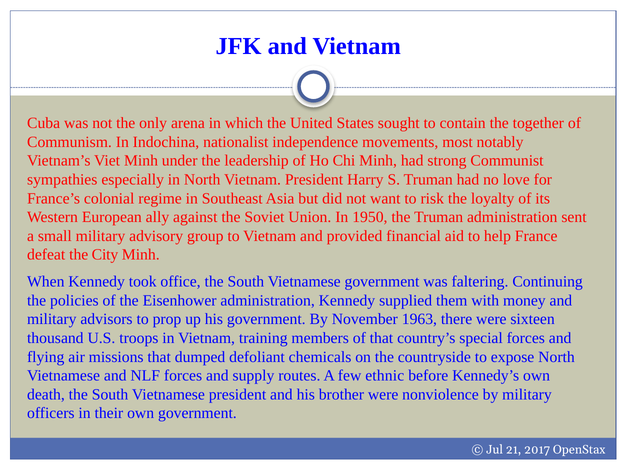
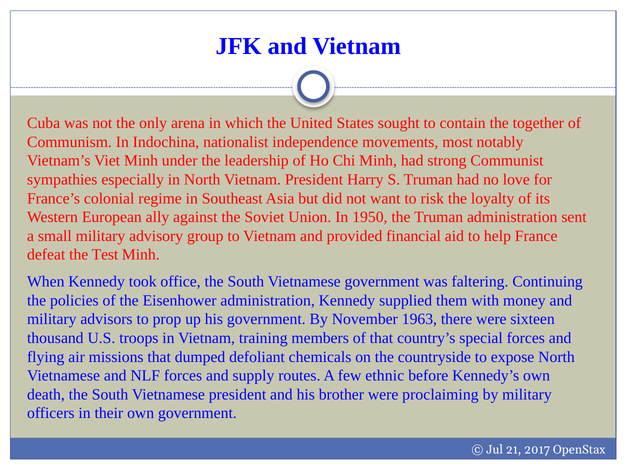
City: City -> Test (105, 255)
nonviolence: nonviolence -> proclaiming (440, 395)
